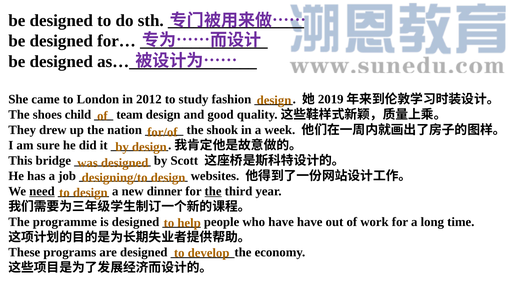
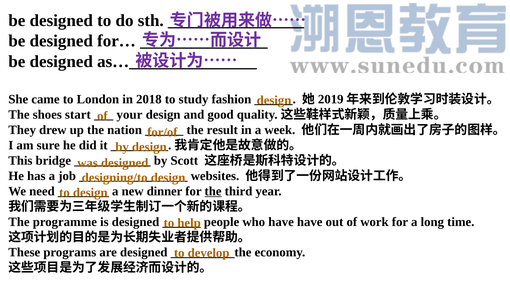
2012: 2012 -> 2018 (149, 99)
child: child -> start (78, 115)
team: team -> your (129, 115)
shook: shook -> result (222, 130)
need underline: present -> none (42, 191)
